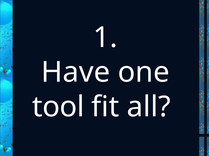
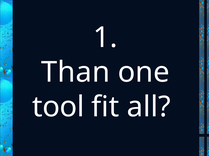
Have: Have -> Than (76, 72)
